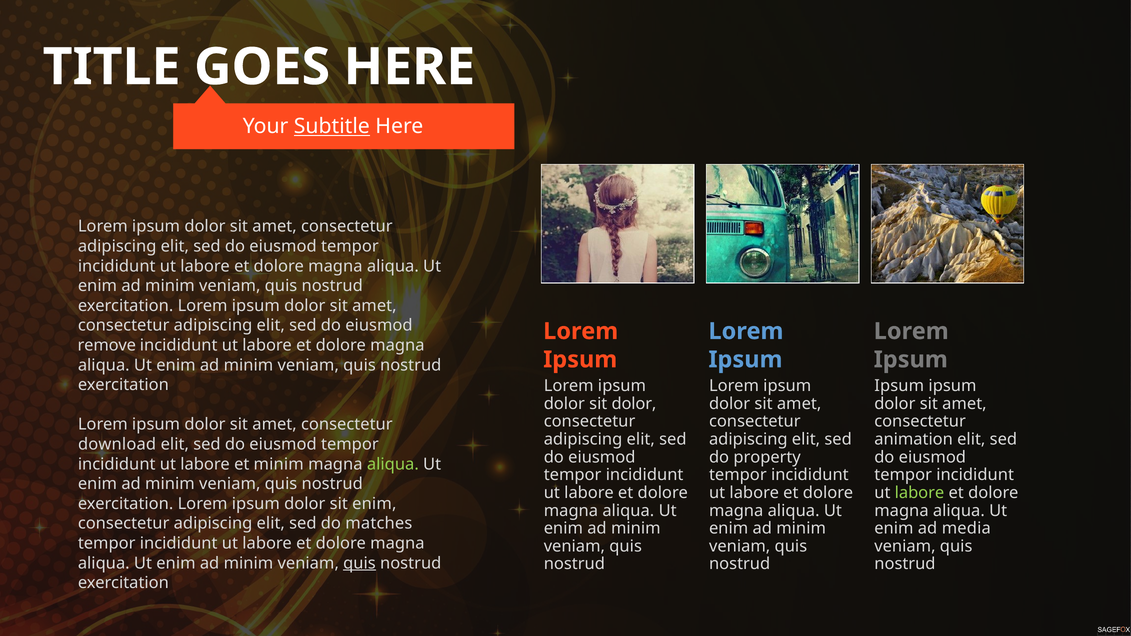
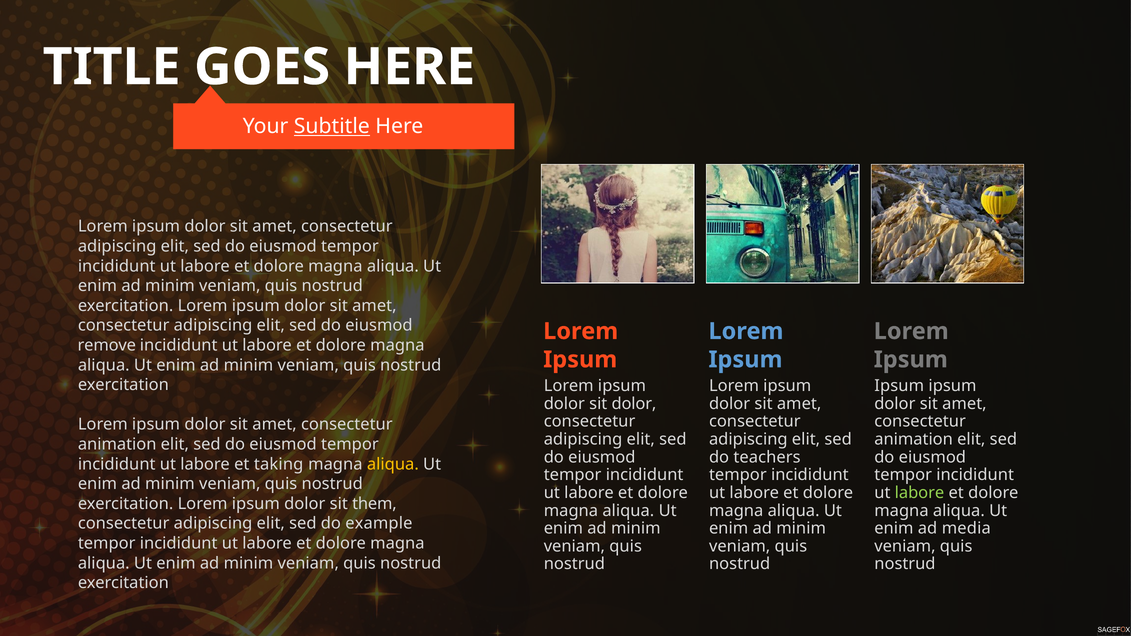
download: download -> animation (117, 444)
property: property -> teachers (767, 457)
et minim: minim -> taking (279, 464)
aliqua colour: light green -> yellow (393, 464)
sit enim: enim -> them (374, 504)
matches: matches -> example (379, 524)
quis underline: present -> none (359, 563)
